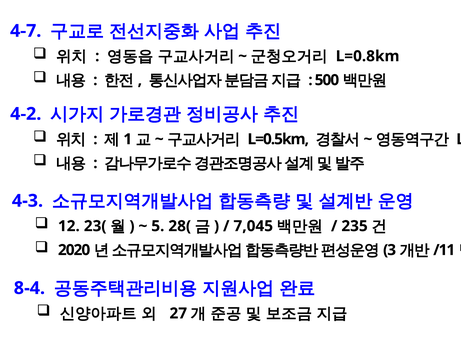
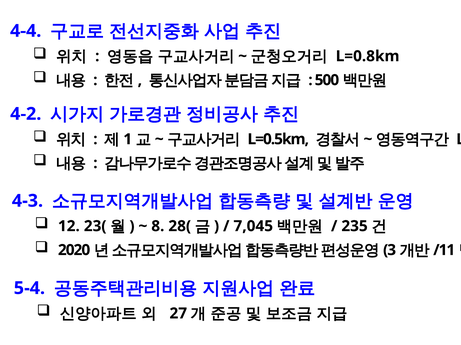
4-7: 4-7 -> 4-4 (26, 31)
5: 5 -> 8 (158, 227)
8-4: 8-4 -> 5-4 (29, 289)
